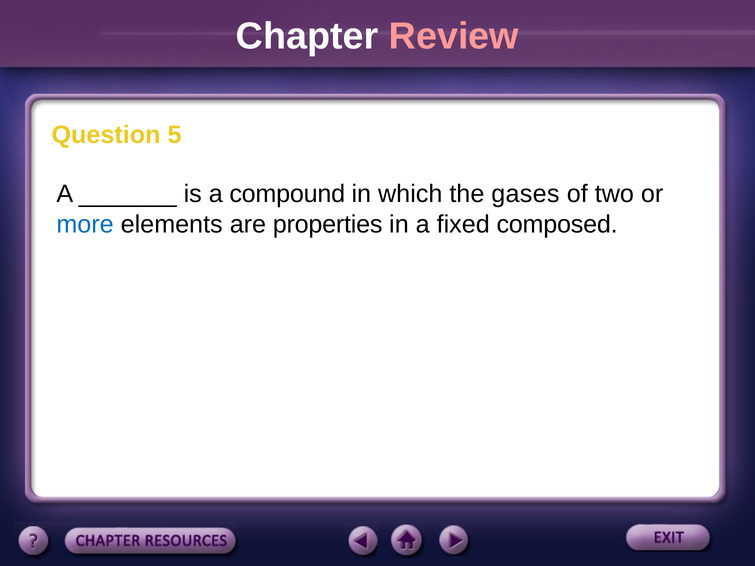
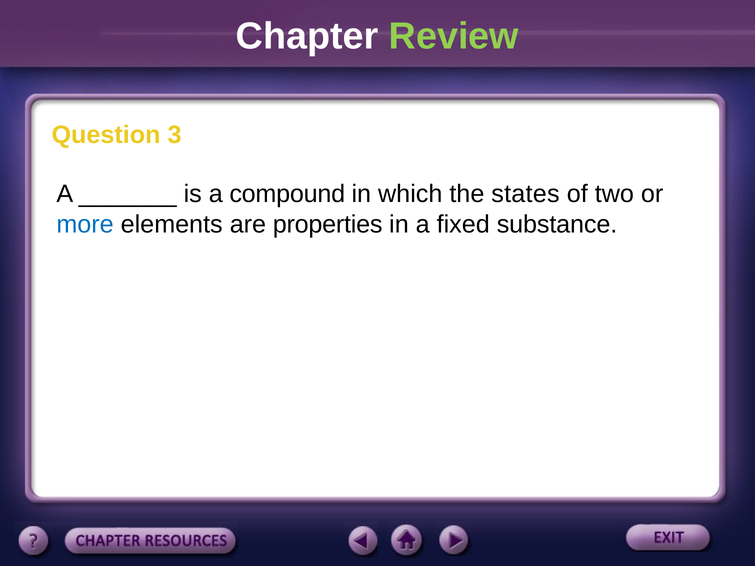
Review colour: pink -> light green (454, 36)
5: 5 -> 3 (175, 135)
gases: gases -> states (525, 194)
composed: composed -> substance (557, 224)
